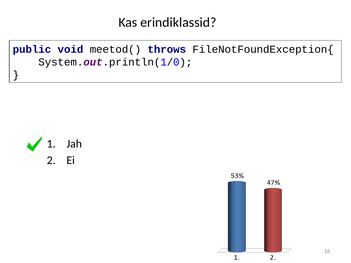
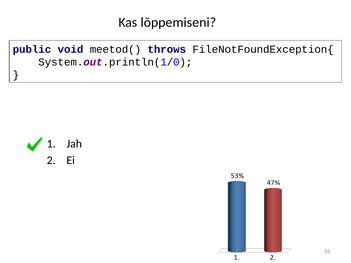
erindiklassid: erindiklassid -> lõppemiseni (178, 22)
